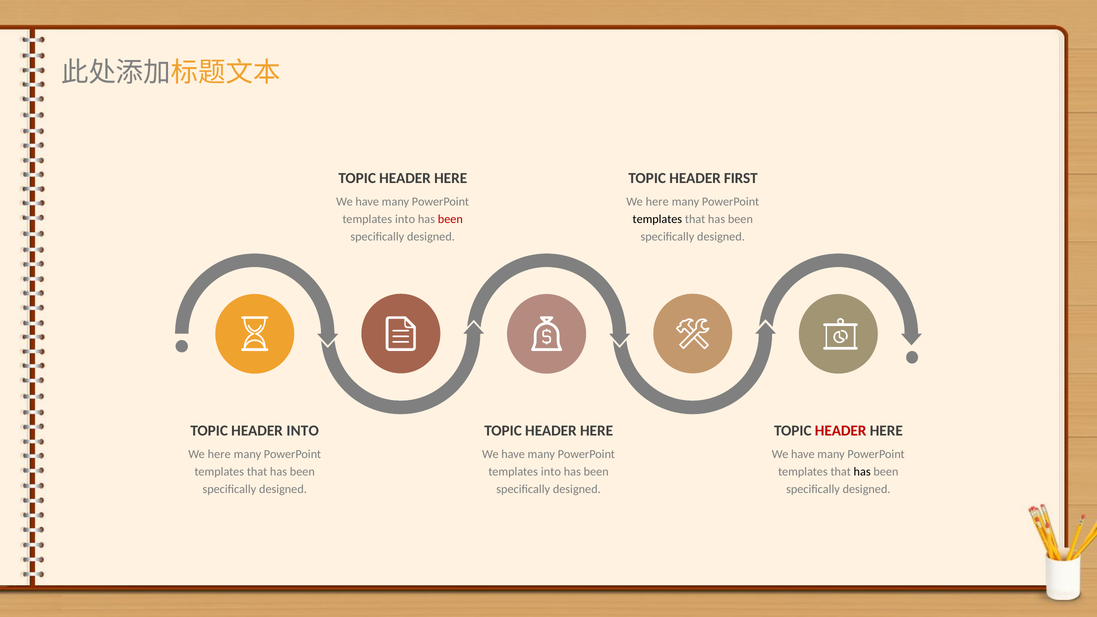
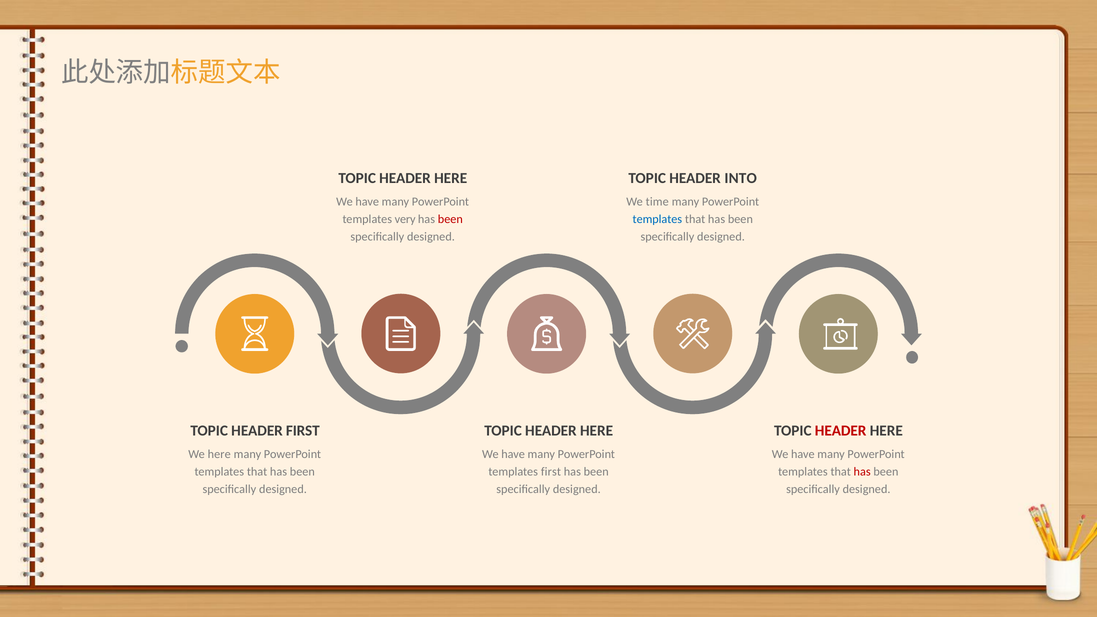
FIRST: FIRST -> INTO (741, 178)
here: here -> time (657, 202)
into: into -> very (405, 219)
templates colour: black -> blue (657, 219)
HEADER INTO: INTO -> FIRST (303, 431)
into: into -> first (551, 472)
has colour: black -> red (862, 472)
